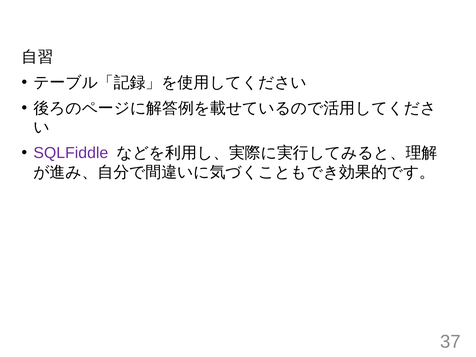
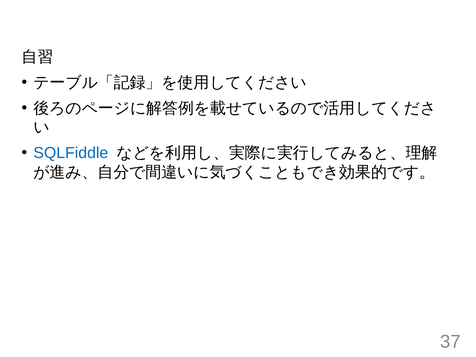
SQLFiddle colour: purple -> blue (71, 153)
